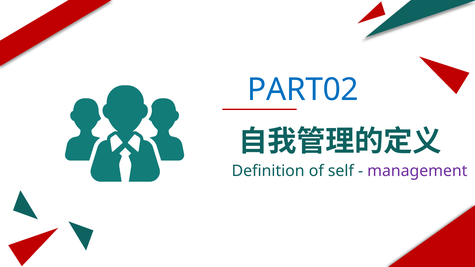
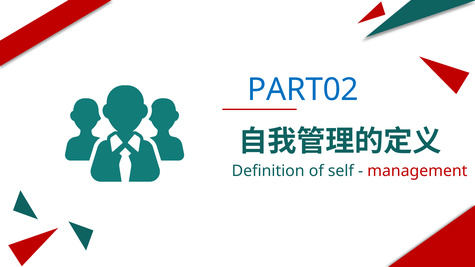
management colour: purple -> red (417, 171)
